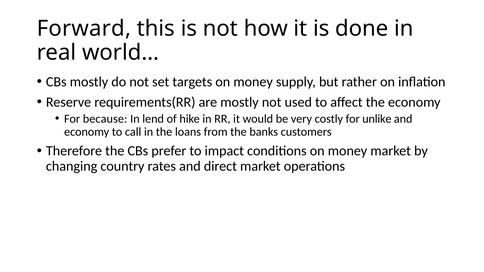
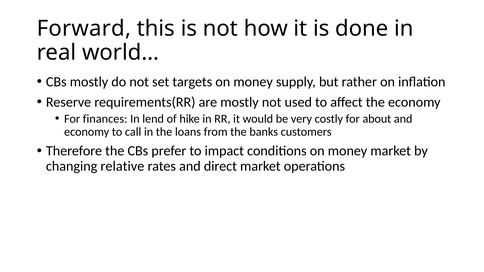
because: because -> finances (105, 119)
unlike: unlike -> about (377, 119)
country: country -> relative (122, 166)
